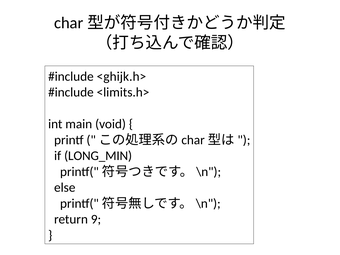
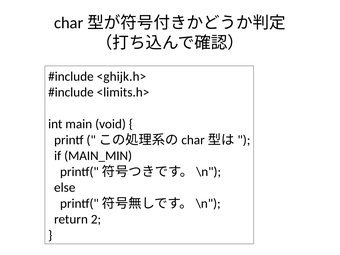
LONG_MIN: LONG_MIN -> MAIN_MIN (98, 156)
9: 9 -> 2 (96, 219)
